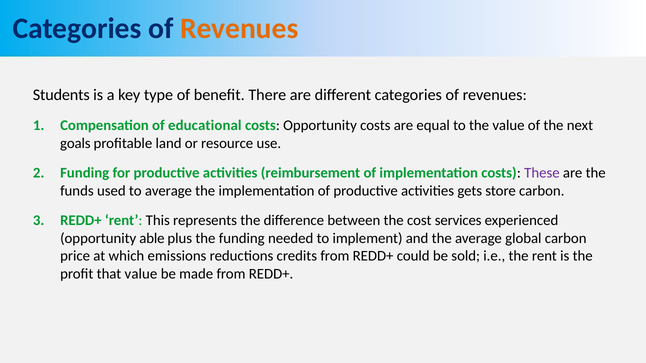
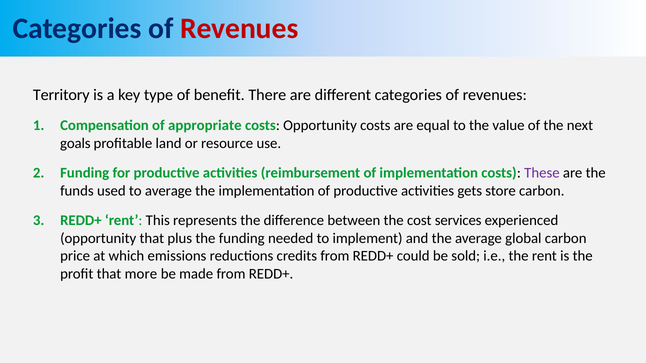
Revenues colour: orange -> red (239, 28)
Students: Students -> Territory (61, 95)
educational: educational -> appropriate (205, 126)
opportunity able: able -> that (152, 239)
that value: value -> more (141, 274)
